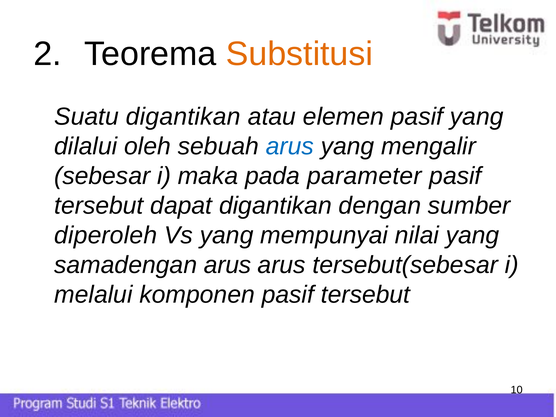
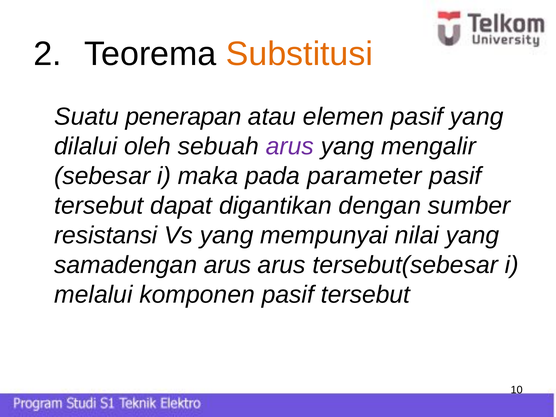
Suatu digantikan: digantikan -> penerapan (183, 117)
arus colour: blue -> purple (290, 146)
diperoleh: diperoleh -> resistansi (106, 235)
